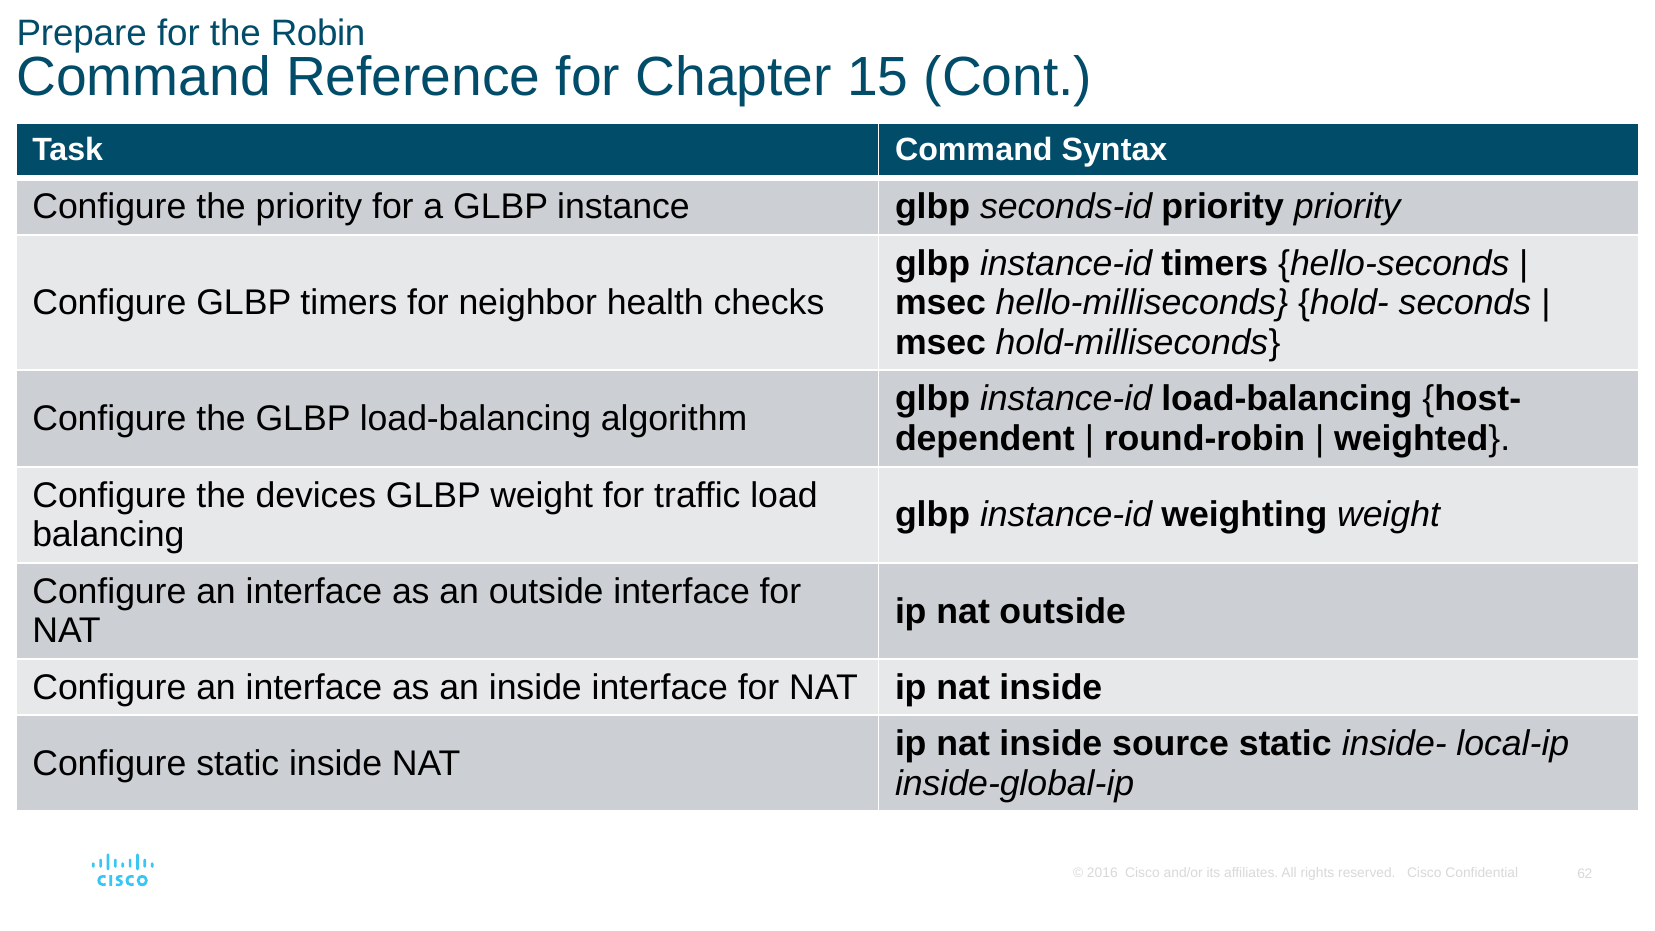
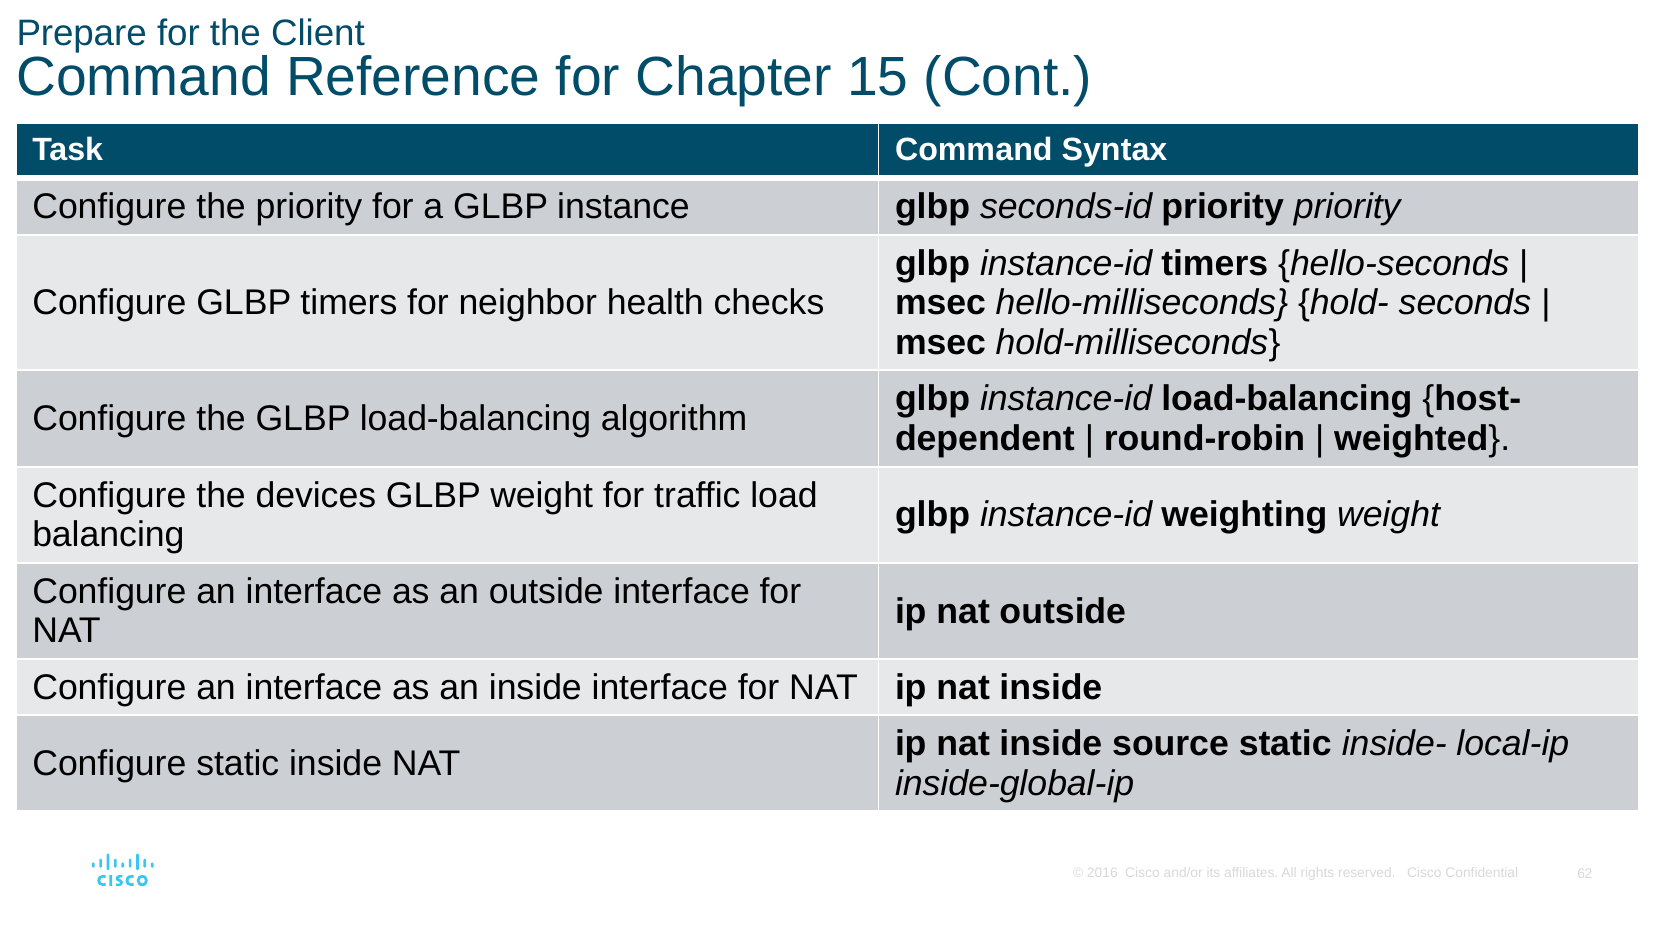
Robin: Robin -> Client (318, 34)
